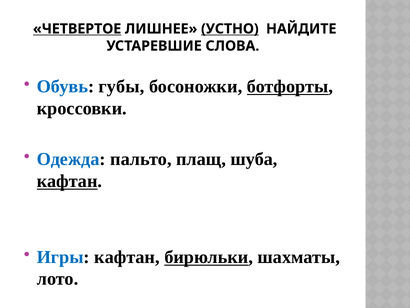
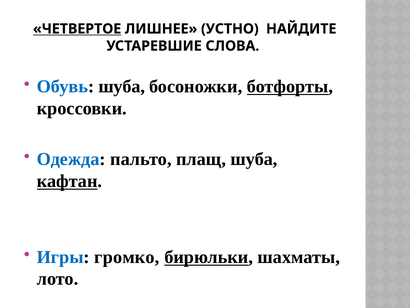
УСТНО underline: present -> none (230, 29)
Обувь губы: губы -> шуба (122, 86)
Игры кафтан: кафтан -> громко (127, 257)
